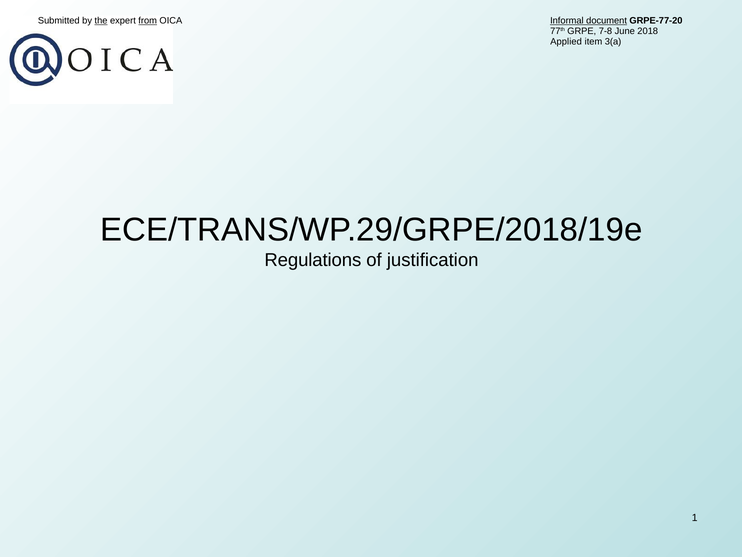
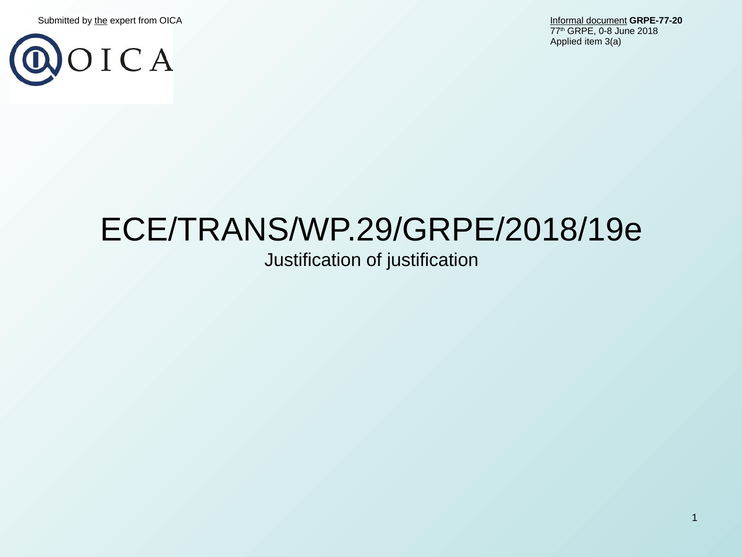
from underline: present -> none (148, 21)
7-8: 7-8 -> 0-8 (605, 31)
Regulations: Regulations -> Justification (313, 260)
